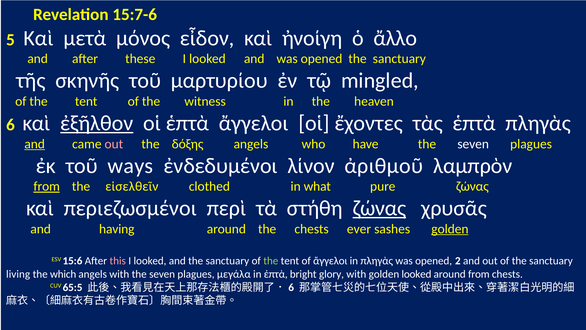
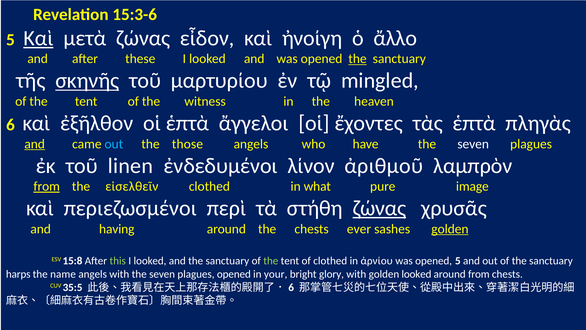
15:7-6: 15:7-6 -> 15:3-6 (135, 14)
Καὶ underline: none -> present (38, 38)
μετὰ μόνος: μόνος -> ζώνας (143, 38)
the underline: none -> present (358, 59)
σκηνῆς underline: none -> present (87, 81)
ἐξῆλθον underline: present -> none (97, 123)
out colour: pink -> light blue (114, 144)
δόξης: δόξης -> those (187, 144)
ways: ways -> linen (130, 166)
pure ζώνας: ζώνας -> image (472, 187)
15:6: 15:6 -> 15:8 (72, 261)
this colour: pink -> light green (118, 261)
of ἄγγελοι: ἄγγελοι -> clothed (330, 261)
in πληγὰς: πληγὰς -> ἀρνίου (377, 261)
opened 2: 2 -> 5 (458, 261)
living: living -> harps (18, 275)
which: which -> name (63, 275)
plagues μεγάλα: μεγάλα -> opened (234, 275)
in ἑπτὰ: ἑπτὰ -> your (276, 275)
65:5: 65:5 -> 35:5 (73, 288)
